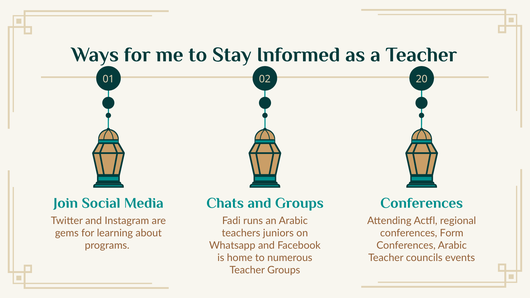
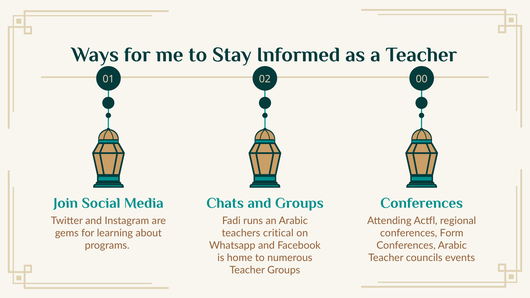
20: 20 -> 00 (422, 79)
juniors: juniors -> critical (278, 233)
